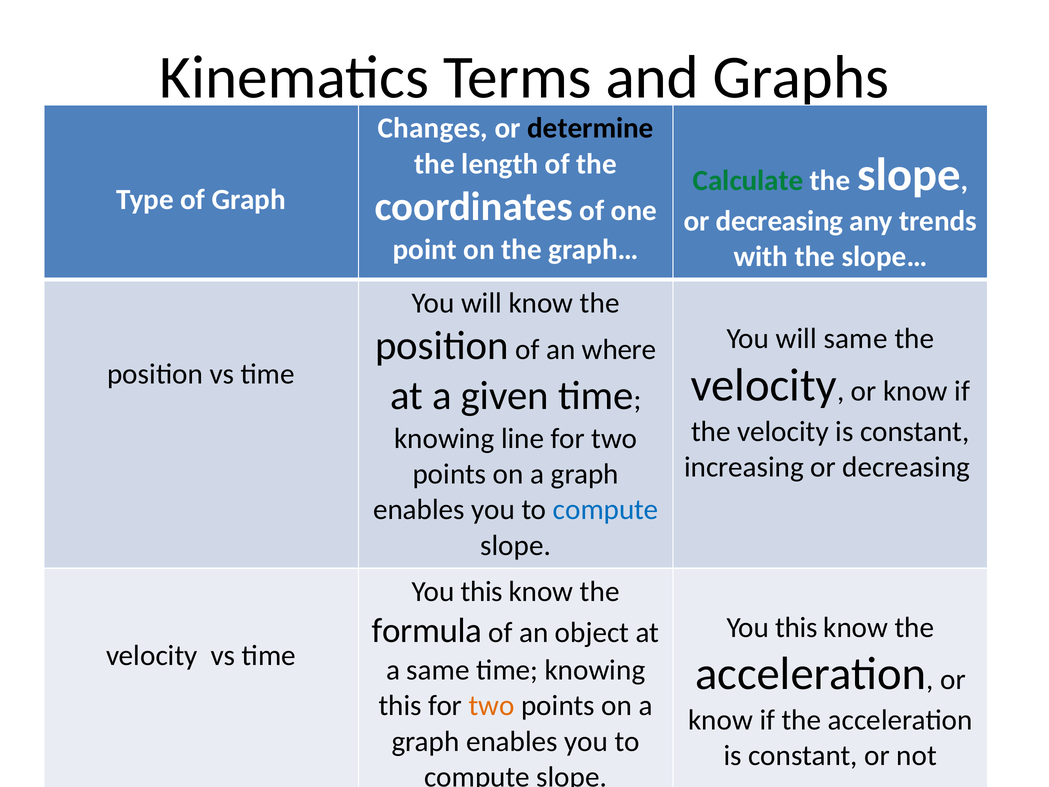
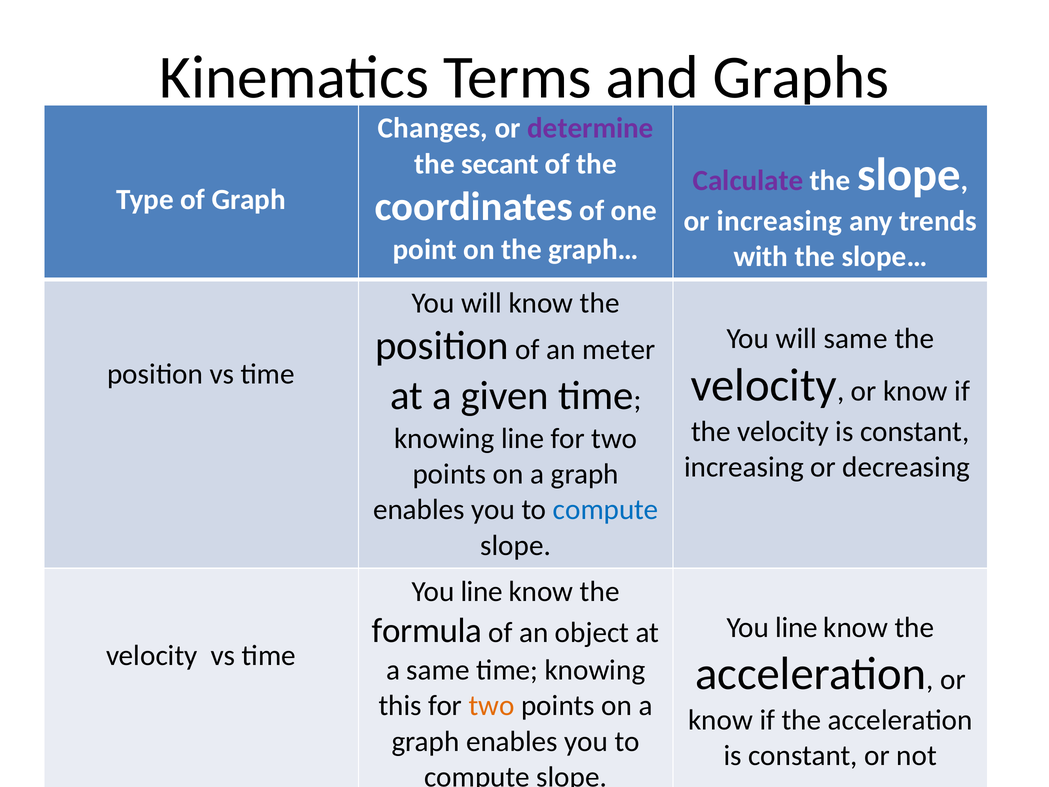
determine colour: black -> purple (590, 128)
length: length -> secant (500, 164)
Calculate colour: green -> purple (748, 181)
decreasing: decreasing -> increasing (779, 221)
where: where -> meter (619, 350)
this: this -> line (482, 592)
this: this -> line (796, 627)
